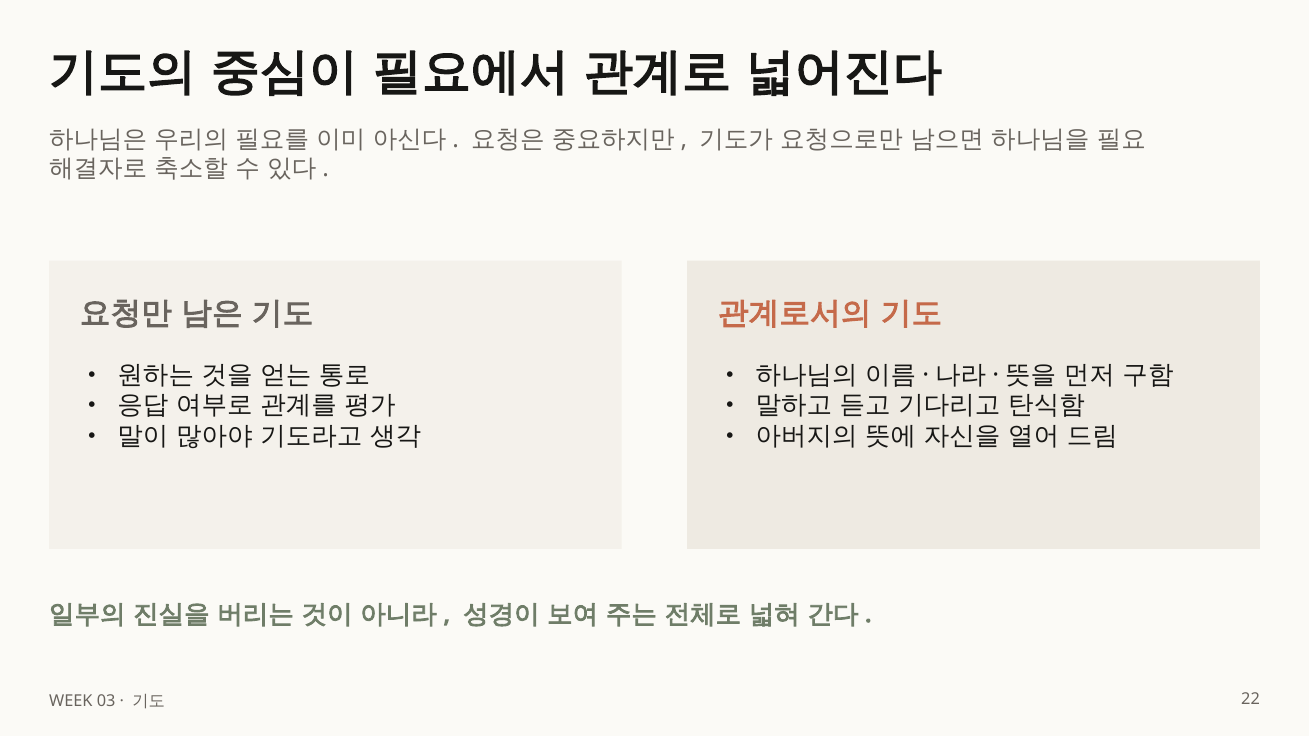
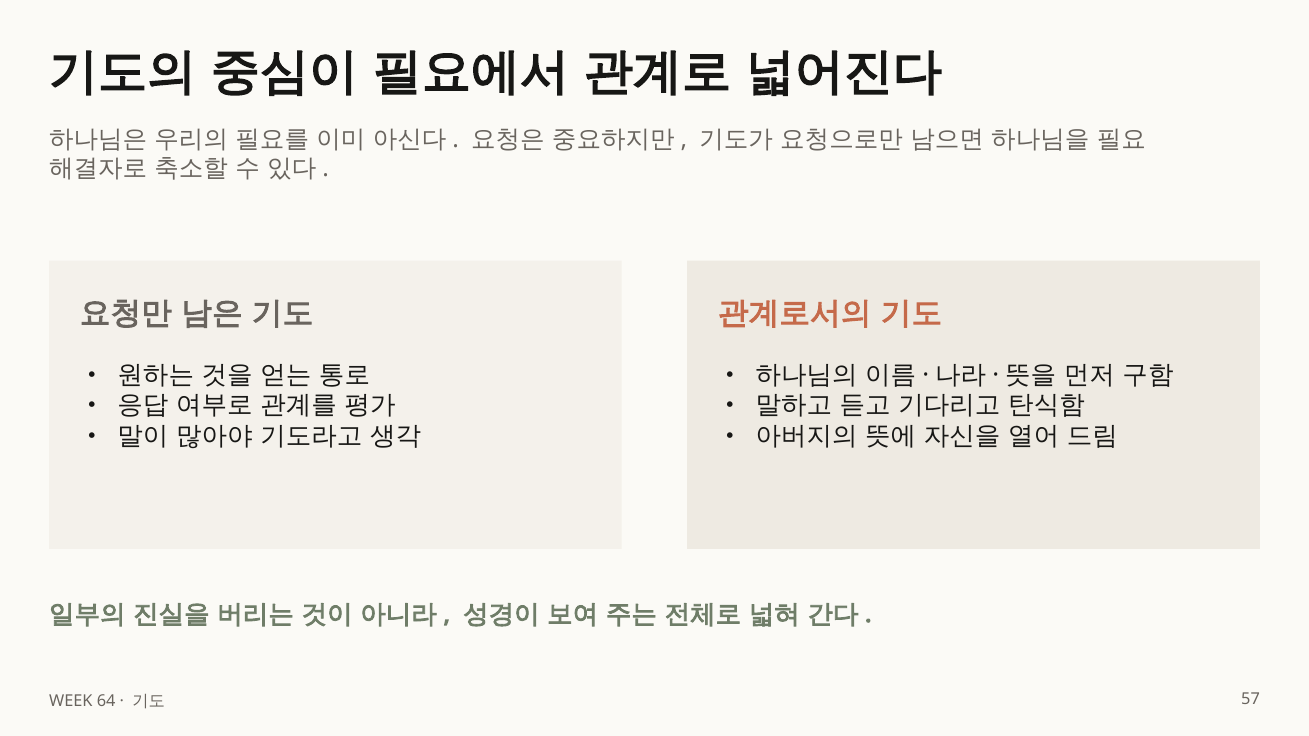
03: 03 -> 64 (106, 701)
22: 22 -> 57 (1251, 699)
